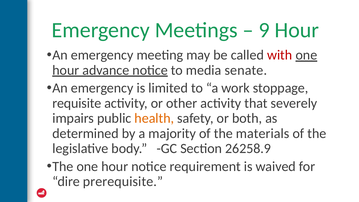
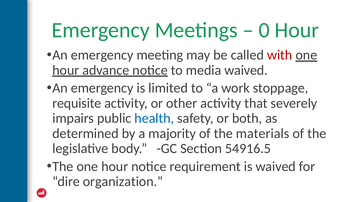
9: 9 -> 0 (264, 30)
media senate: senate -> waived (246, 70)
health colour: orange -> blue (154, 118)
26258.9: 26258.9 -> 54916.5 (248, 148)
prerequisite: prerequisite -> organization (123, 181)
